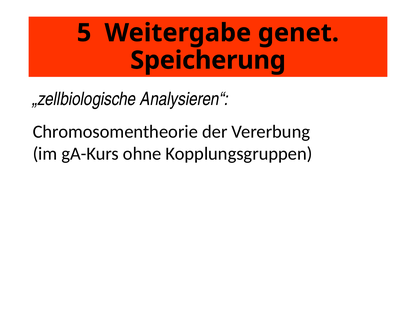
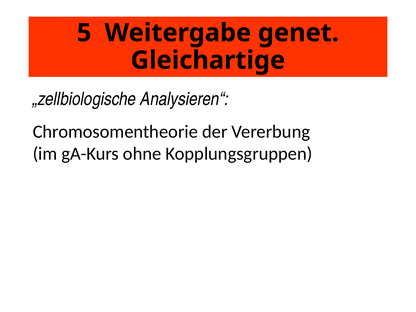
Speicherung: Speicherung -> Gleichartige (208, 60)
